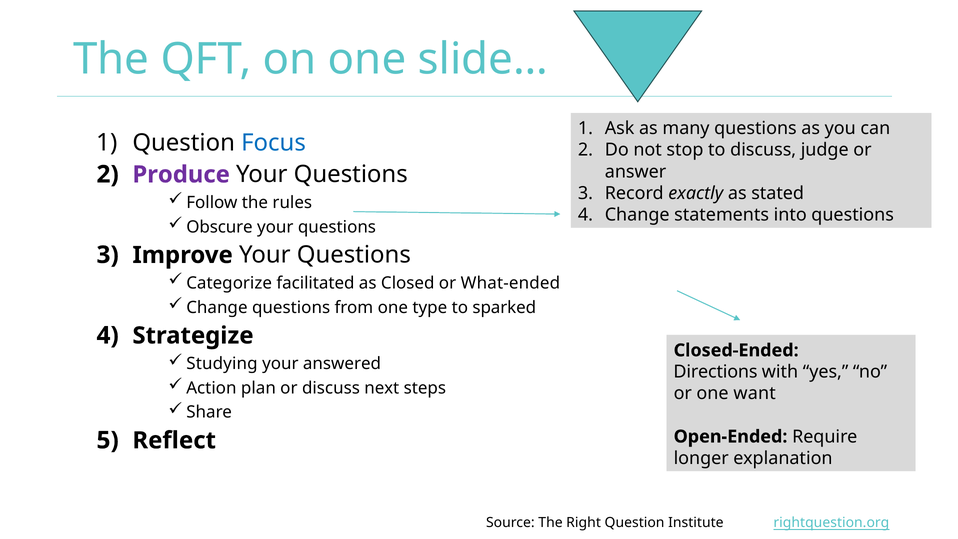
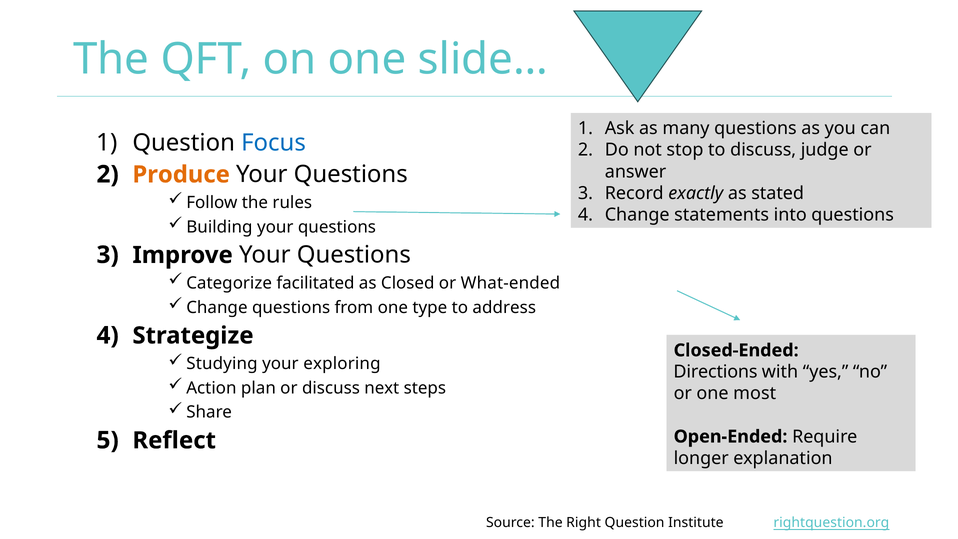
Produce colour: purple -> orange (181, 175)
Obscure: Obscure -> Building (219, 227)
sparked: sparked -> address (504, 307)
answered: answered -> exploring (342, 364)
want: want -> most (755, 393)
